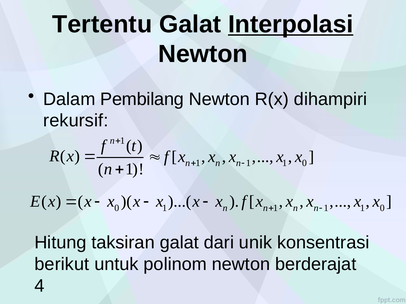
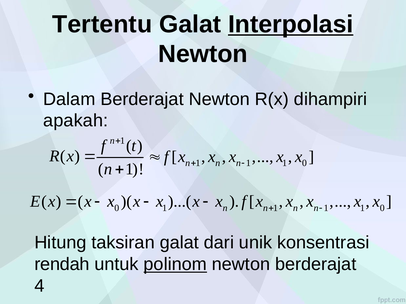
Dalam Pembilang: Pembilang -> Berderajat (142, 99)
rekursif: rekursif -> apakah (76, 121)
berikut: berikut -> rendah (62, 265)
polinom underline: none -> present (175, 265)
